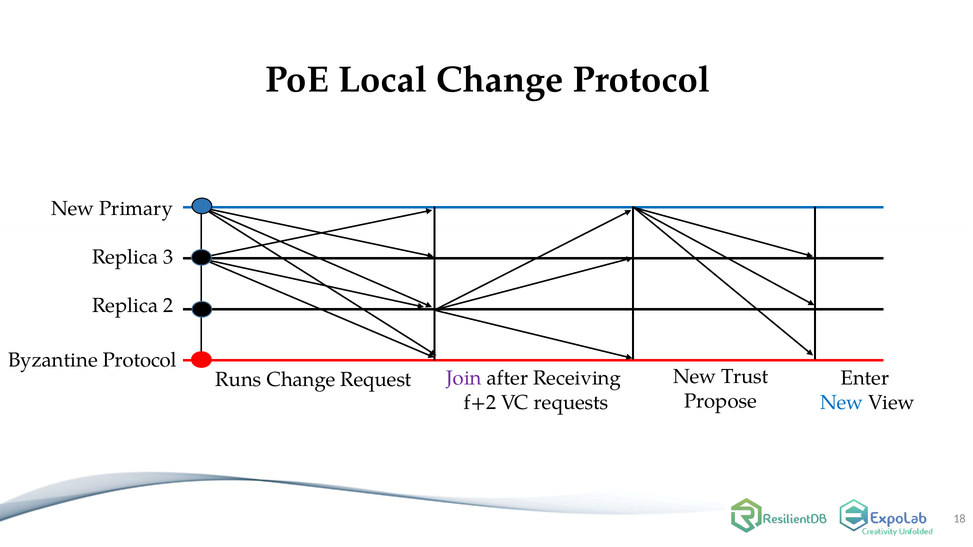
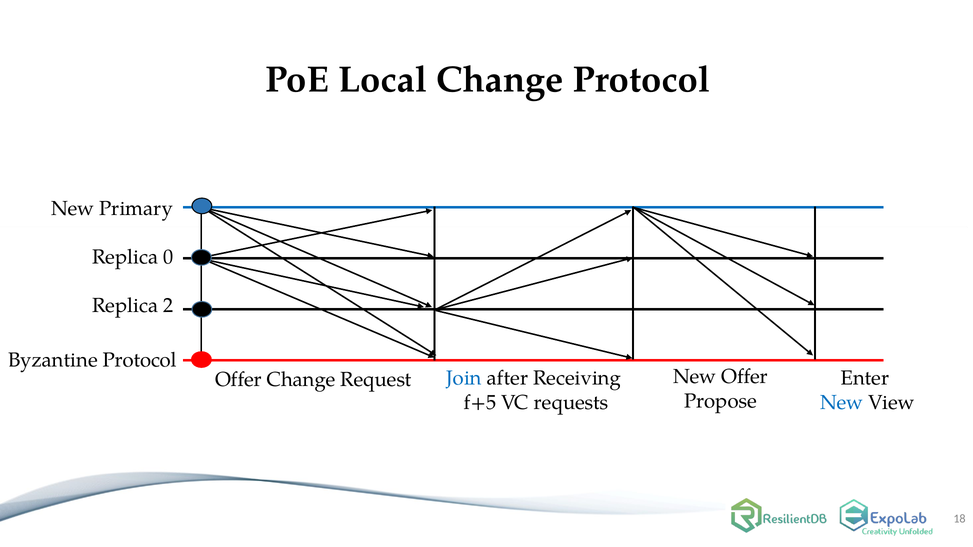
3: 3 -> 0 (168, 257)
New Trust: Trust -> Offer (745, 377)
Runs: Runs -> Offer (238, 380)
Join colour: purple -> blue (464, 378)
f+2: f+2 -> f+5 (480, 403)
